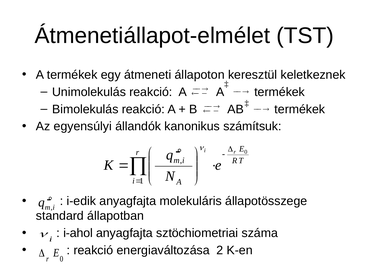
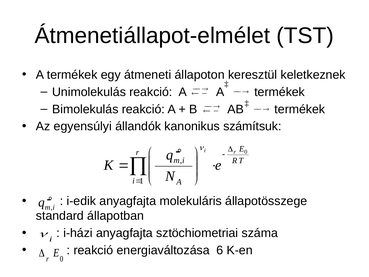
i-ahol: i-ahol -> i-házi (78, 233)
2: 2 -> 6 (220, 250)
